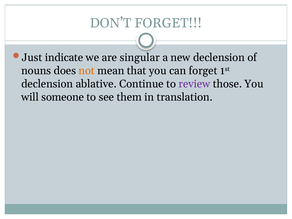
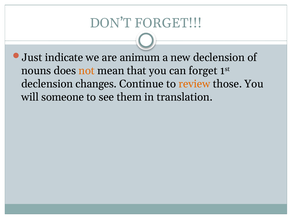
singular: singular -> animum (140, 58)
ablative: ablative -> changes (96, 84)
review colour: purple -> orange (194, 84)
